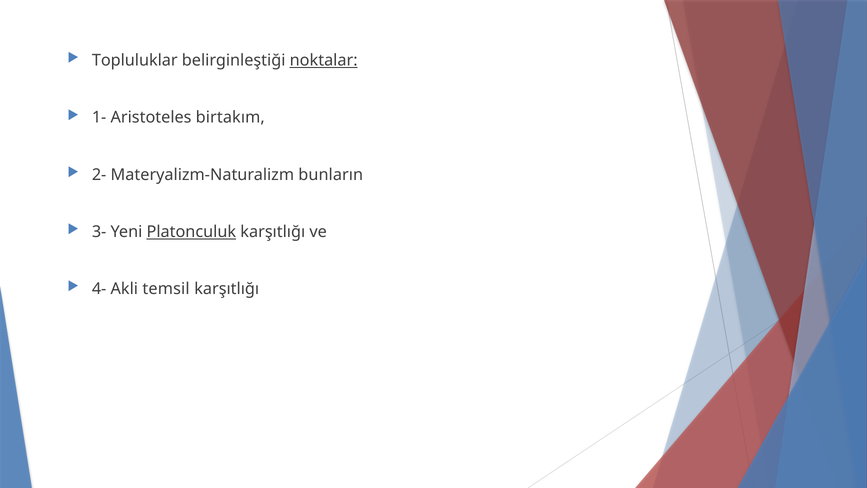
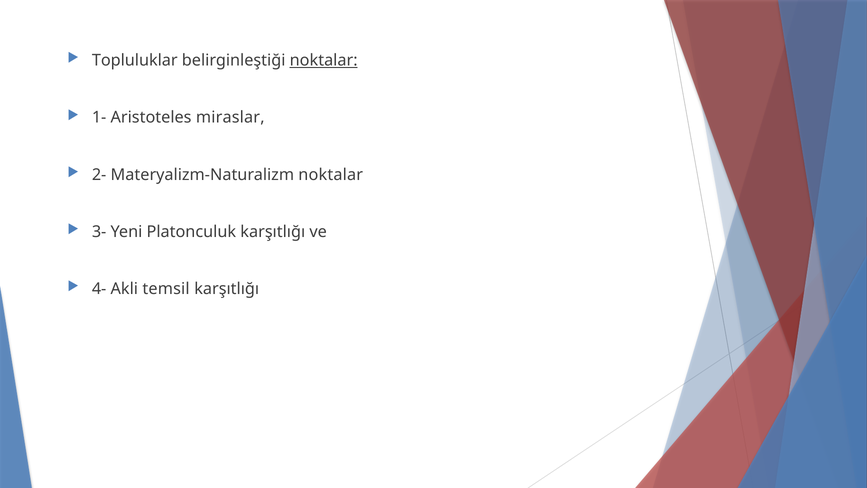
birtakım: birtakım -> miraslar (230, 117)
Materyalizm-Naturalizm bunların: bunların -> noktalar (331, 175)
Platonculuk underline: present -> none (191, 232)
